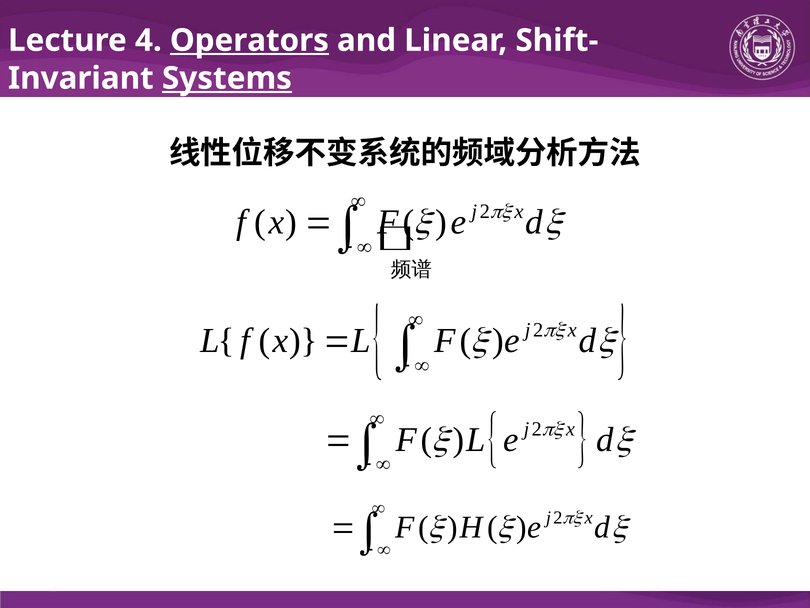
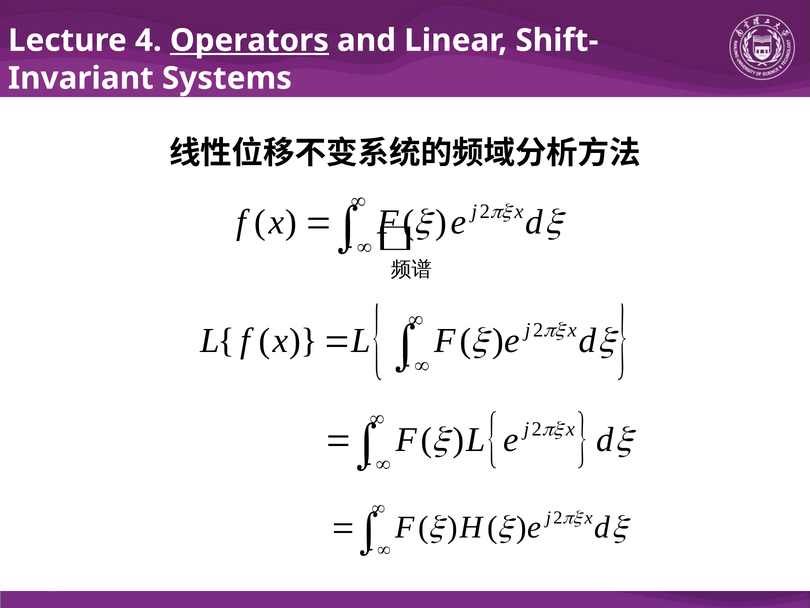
Systems underline: present -> none (227, 78)
